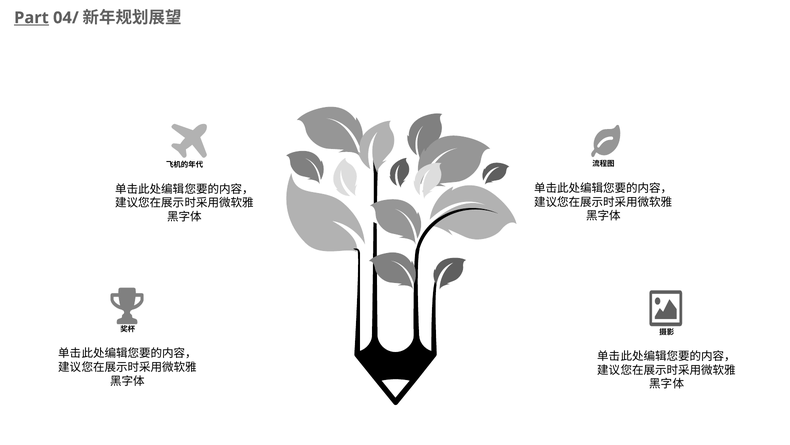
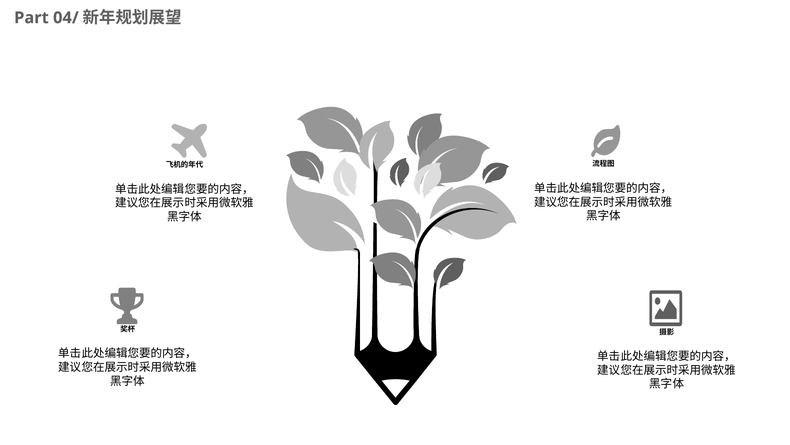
Part underline: present -> none (31, 18)
